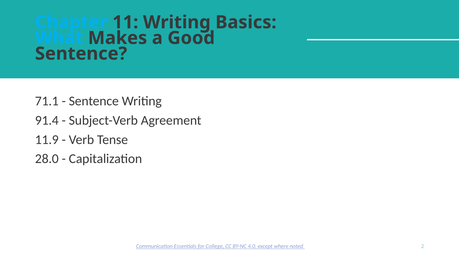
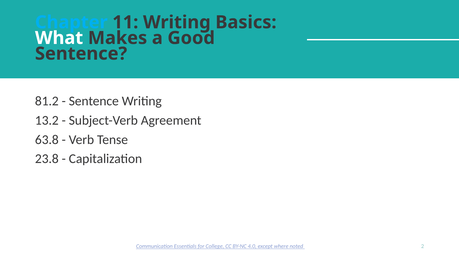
What colour: light blue -> white (59, 38)
71.1: 71.1 -> 81.2 (47, 101)
91.4: 91.4 -> 13.2 (47, 120)
11.9: 11.9 -> 63.8 (47, 140)
28.0: 28.0 -> 23.8 (47, 159)
